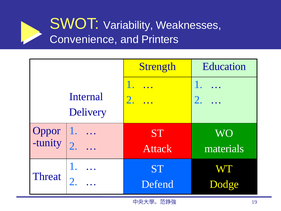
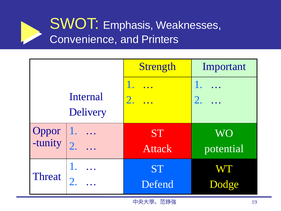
Variability: Variability -> Emphasis (128, 25)
Education: Education -> Important (224, 66)
materials: materials -> potential (224, 149)
